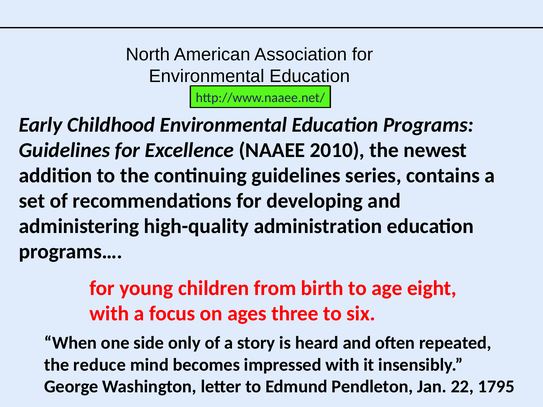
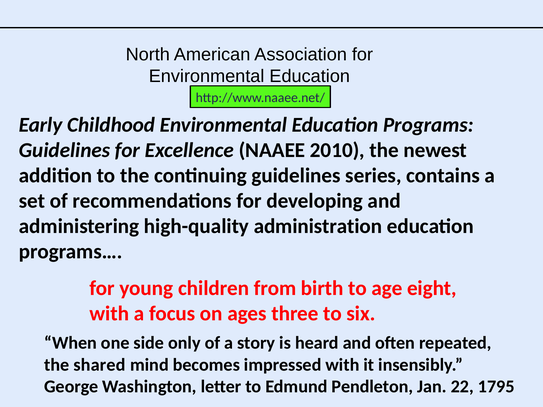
reduce: reduce -> shared (100, 365)
